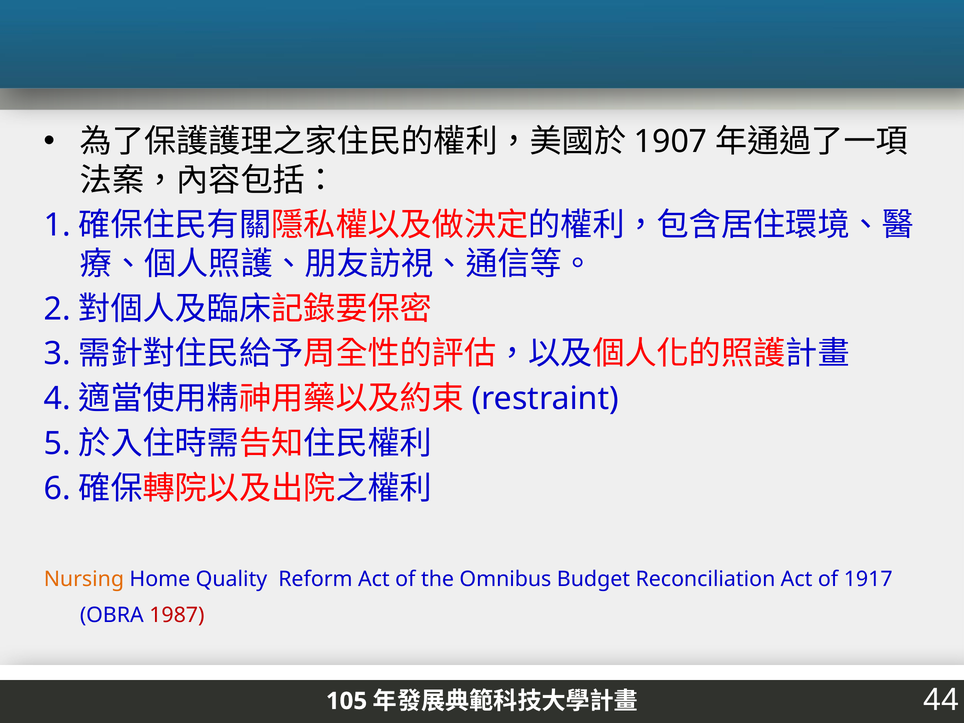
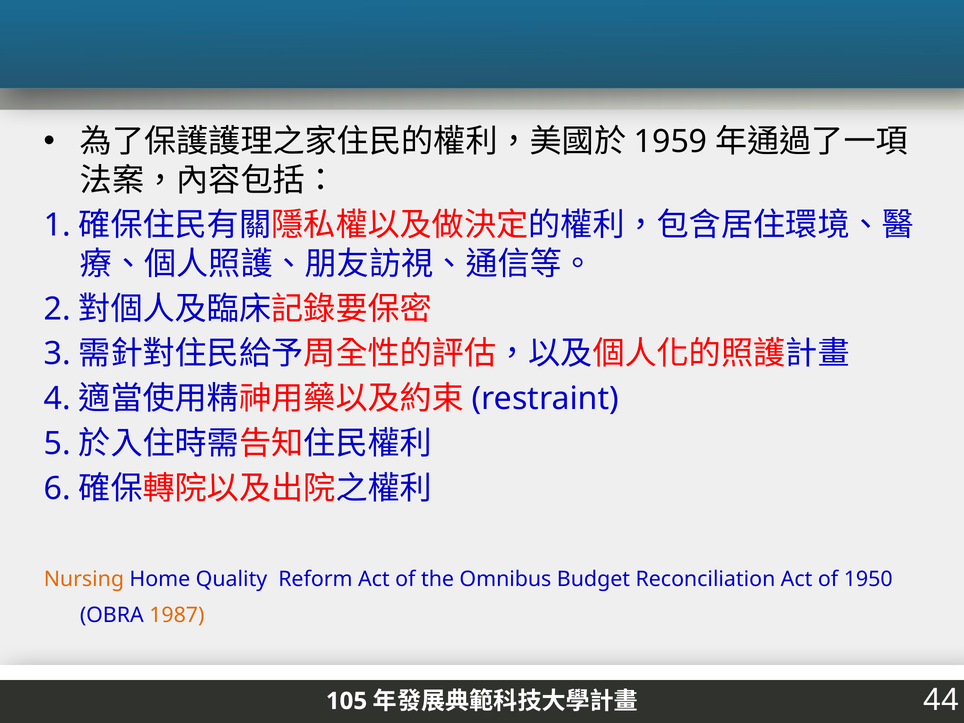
1907: 1907 -> 1959 (671, 142)
1917: 1917 -> 1950 (868, 579)
1987 colour: red -> orange (177, 615)
